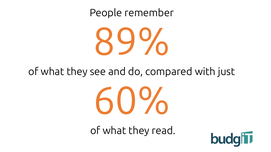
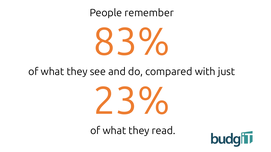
89%: 89% -> 83% (132, 42)
60%: 60% -> 23% (132, 101)
